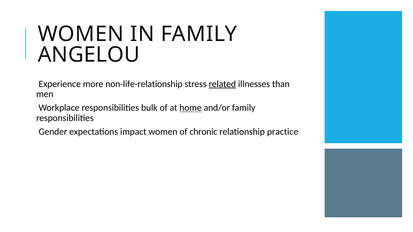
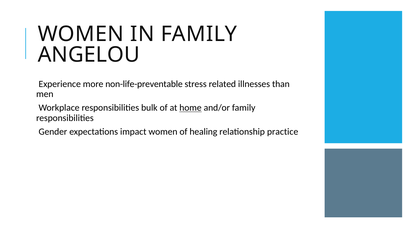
non-life-relationship: non-life-relationship -> non-life-preventable (144, 84)
related underline: present -> none (222, 84)
chronic: chronic -> healing (203, 132)
